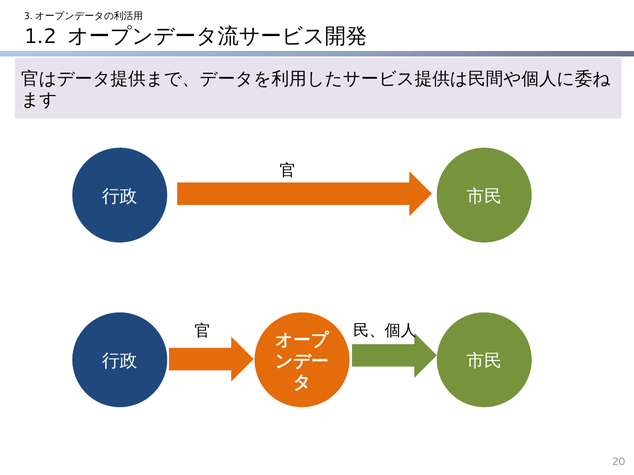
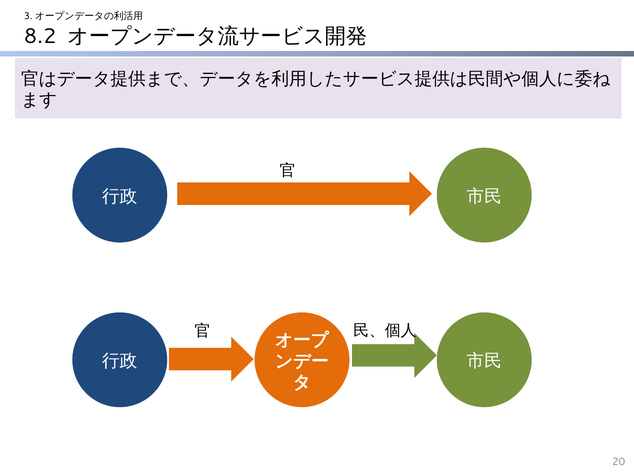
1.2: 1.2 -> 8.2 (40, 36)
